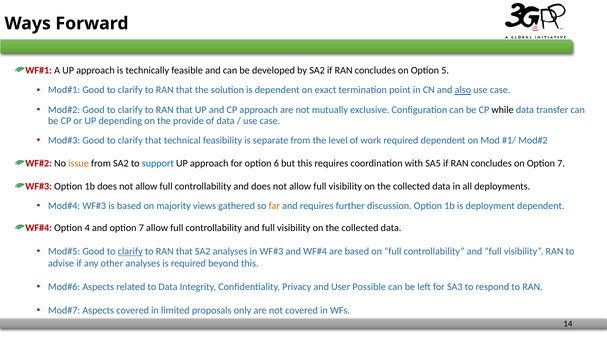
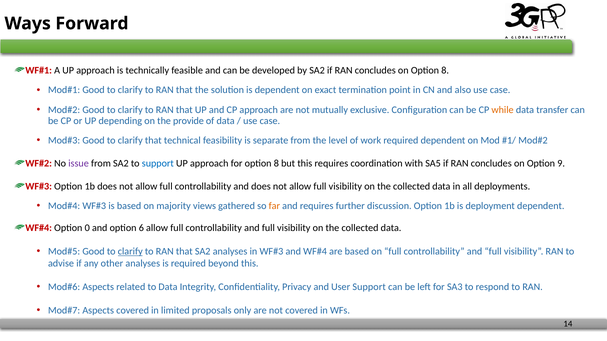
on Option 5: 5 -> 8 (445, 70)
also underline: present -> none (463, 90)
while colour: black -> orange (503, 110)
issue colour: orange -> purple (79, 164)
for option 6: 6 -> 8 (276, 164)
on Option 7: 7 -> 9 (561, 164)
4: 4 -> 0 (87, 228)
and option 7: 7 -> 6 (141, 228)
User Possible: Possible -> Support (369, 287)
